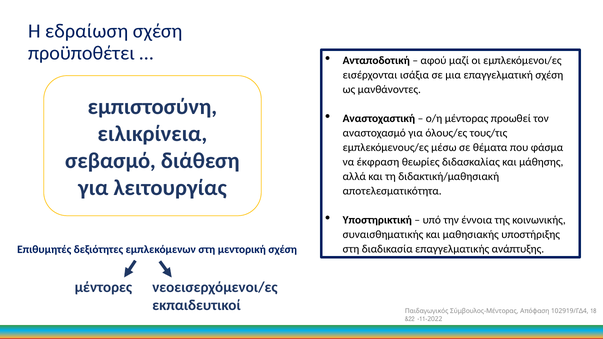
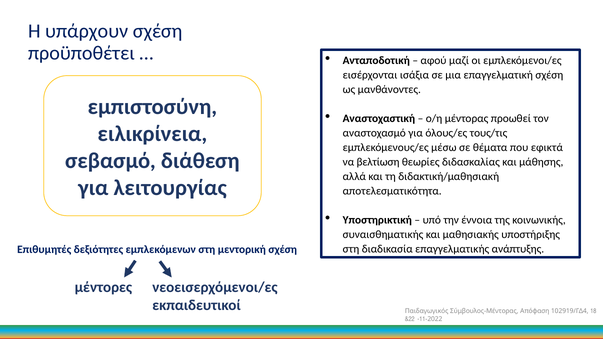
εδραίωση: εδραίωση -> υπάρχουν (87, 31)
φάσμα: φάσμα -> εφικτά (547, 148)
έκφραση: έκφραση -> βελτίωση (378, 162)
